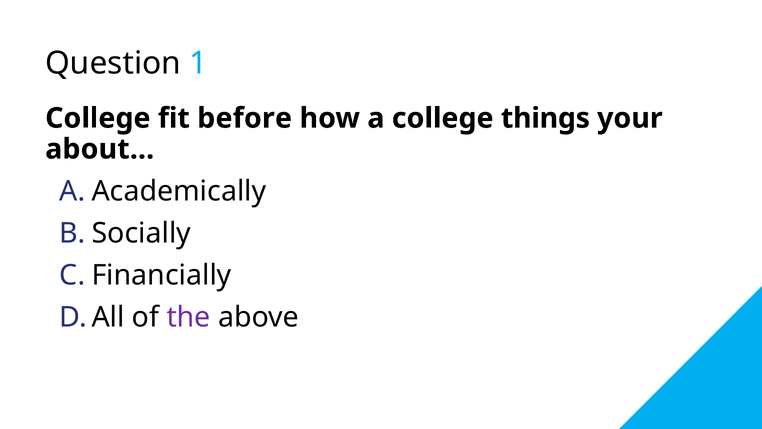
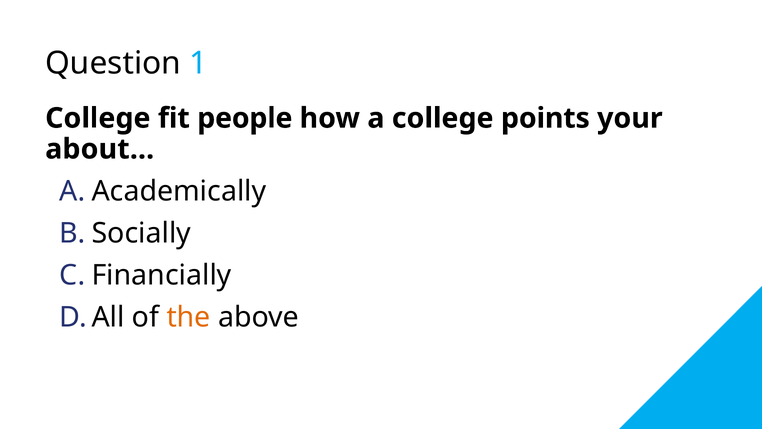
before: before -> people (245, 118)
things: things -> points (545, 118)
the colour: purple -> orange (189, 317)
